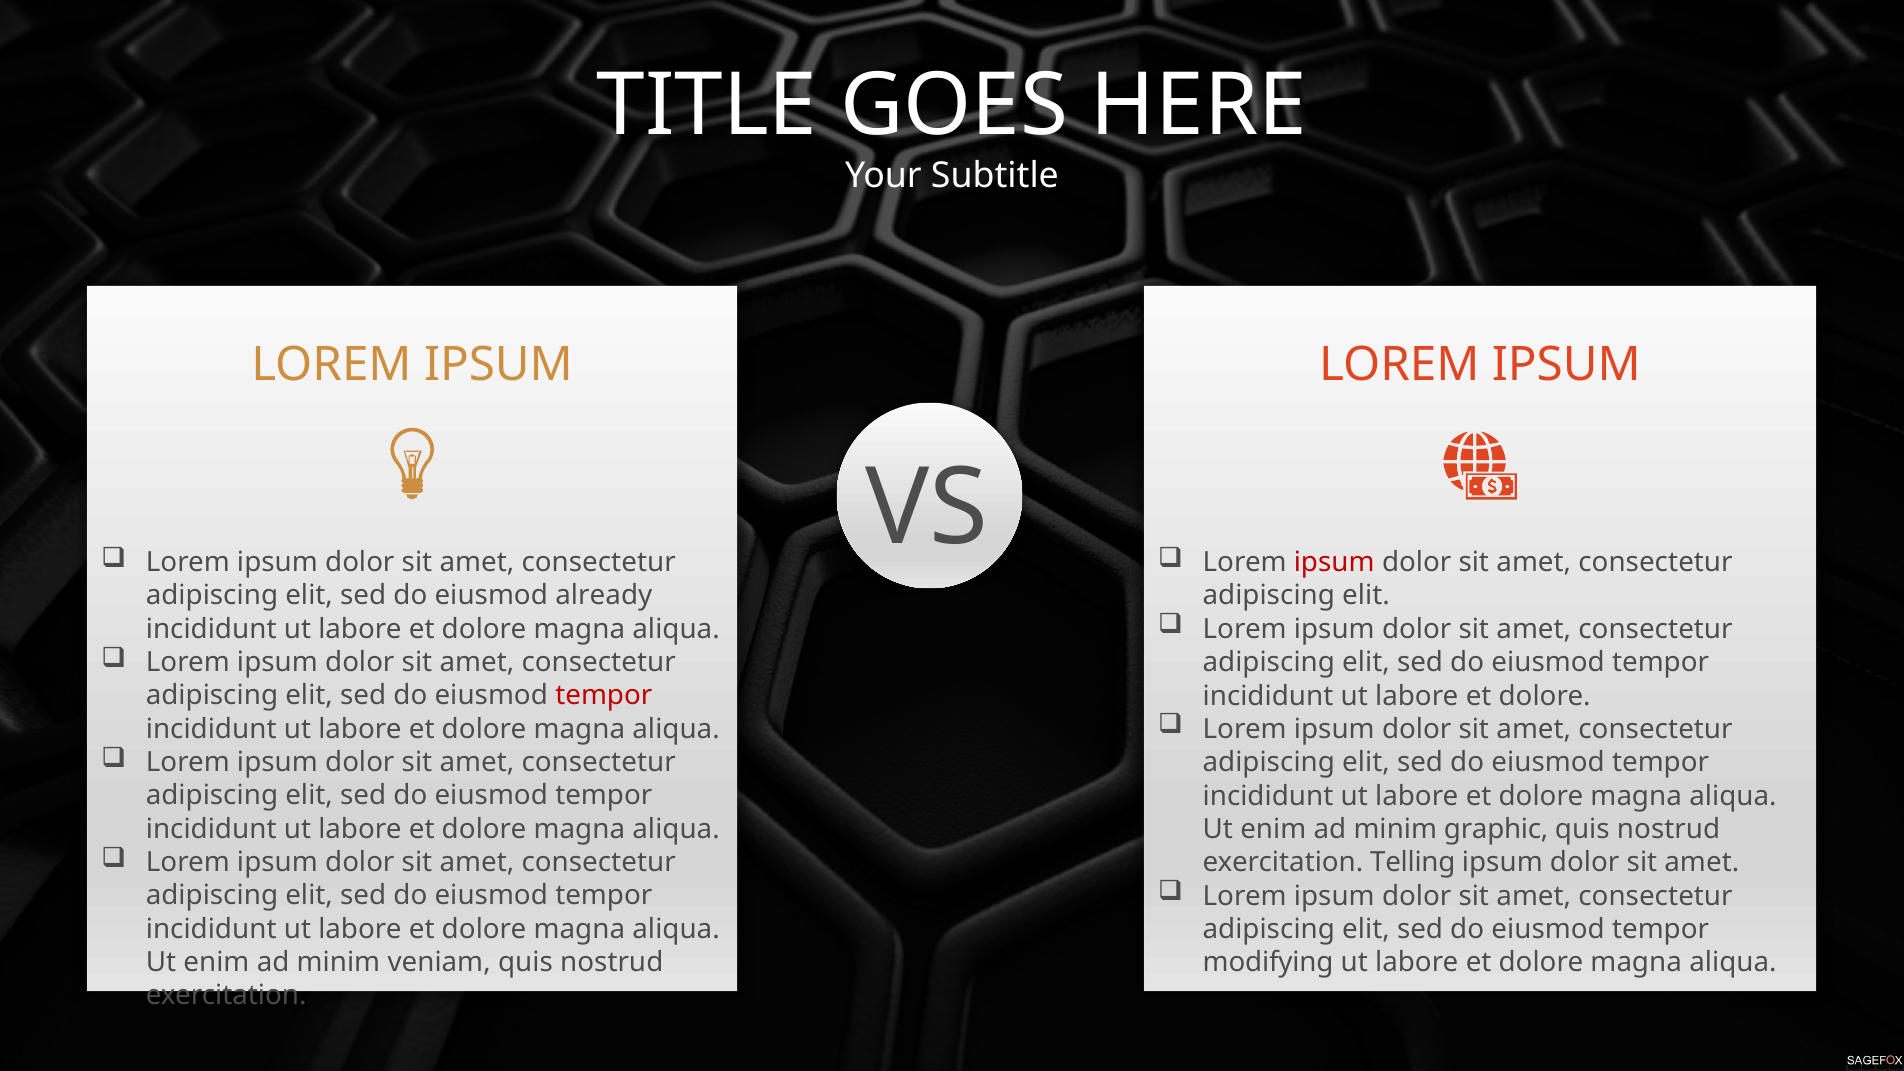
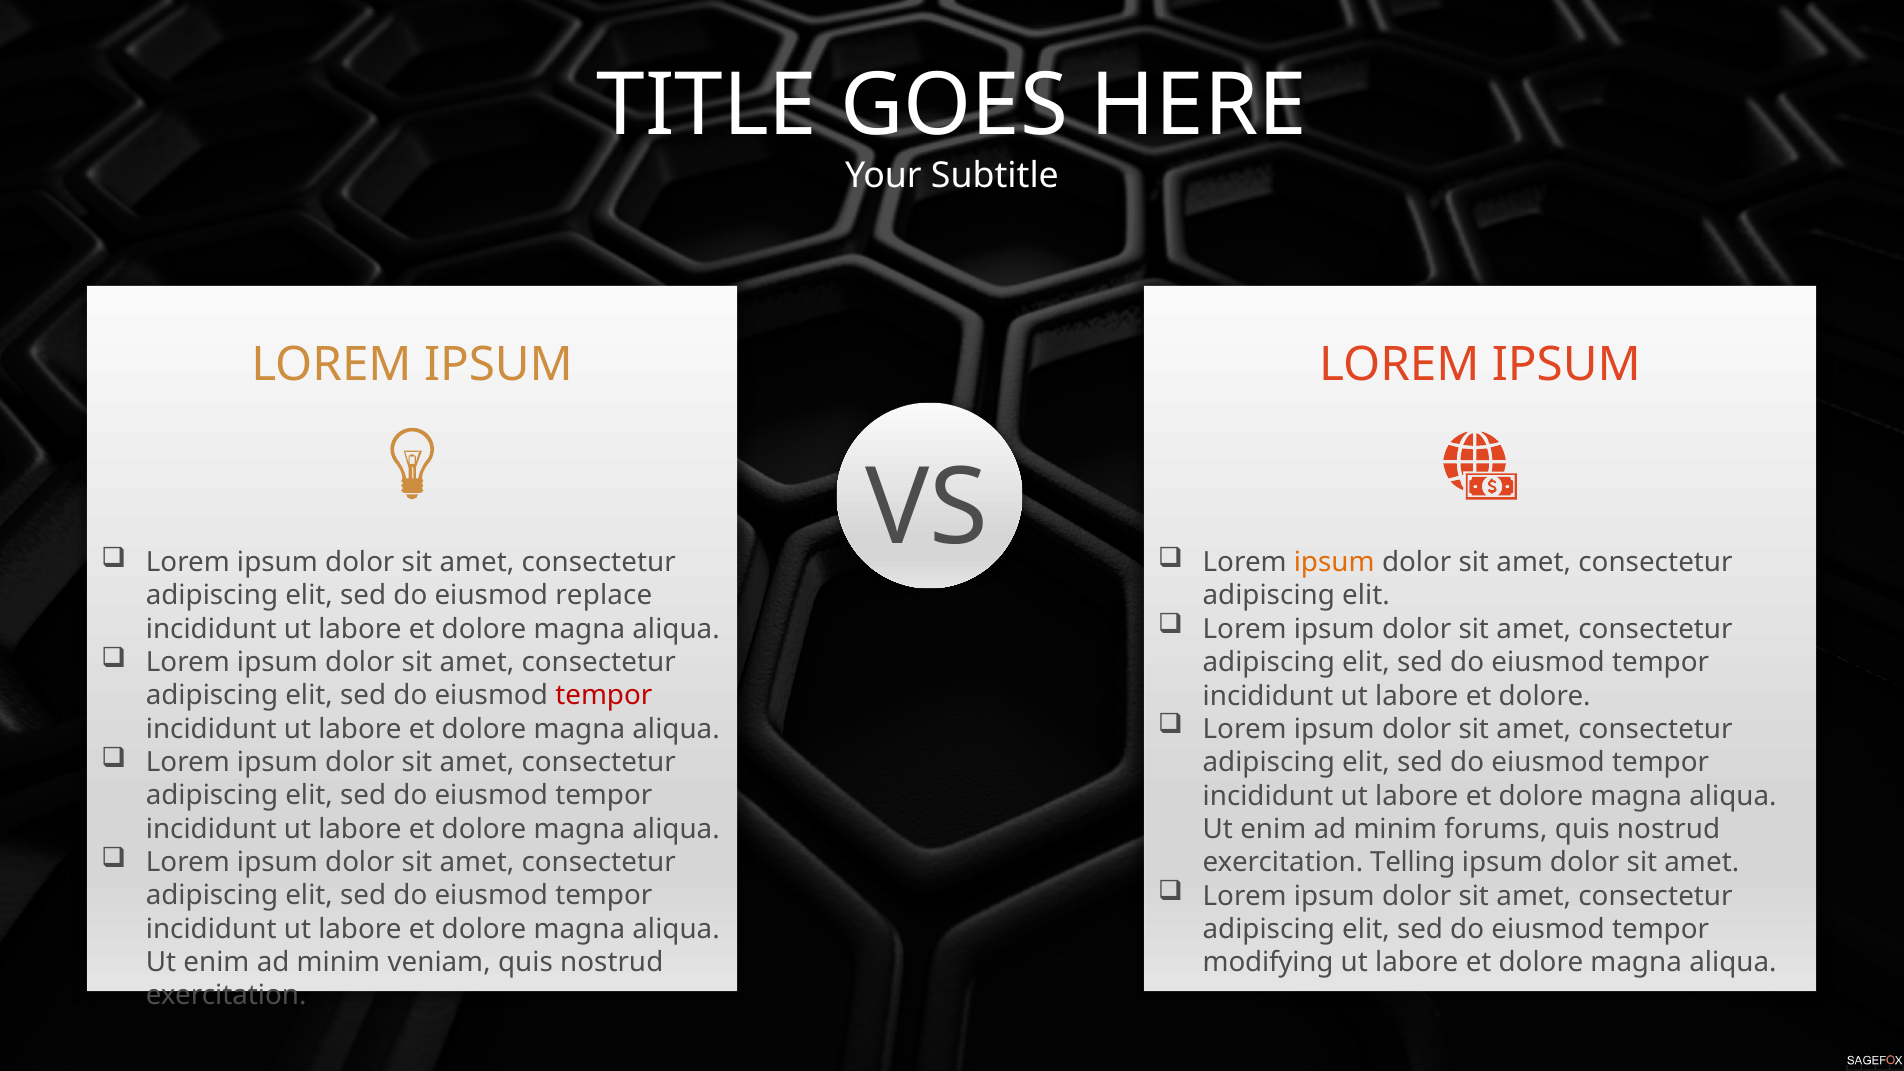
ipsum colour: red -> orange (1334, 562)
already: already -> replace (604, 596)
graphic: graphic -> forums (1496, 829)
